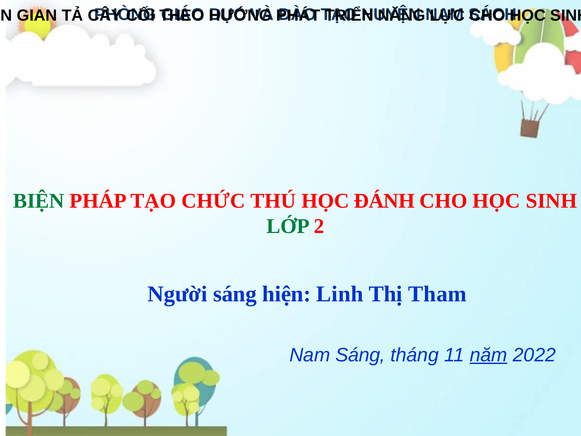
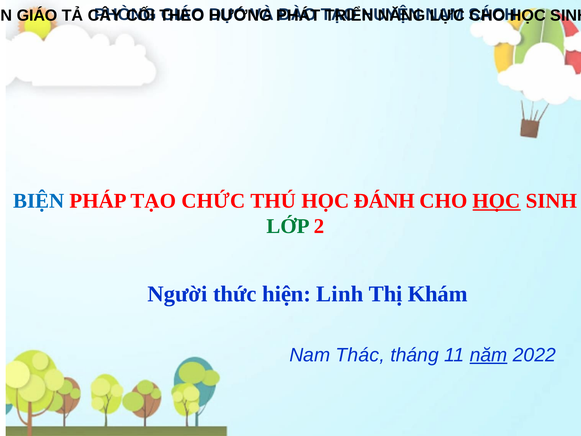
GIAN: GIAN -> GIÁO (37, 16)
BIỆN colour: green -> blue (39, 201)
HỌC underline: none -> present (497, 201)
Người sáng: sáng -> thức (235, 294)
Tham: Tham -> Khám (438, 294)
Nam Sáng: Sáng -> Thác (360, 355)
